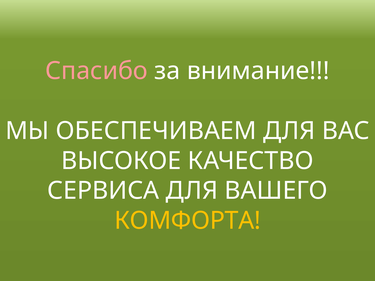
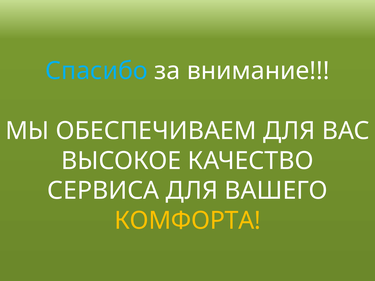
Спасибо colour: pink -> light blue (96, 71)
